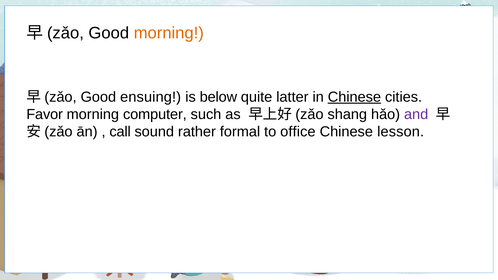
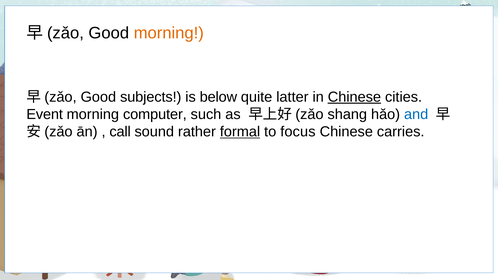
ensuing: ensuing -> subjects (151, 97)
Favor: Favor -> Event (45, 114)
and colour: purple -> blue (416, 114)
formal underline: none -> present (240, 132)
office: office -> focus (298, 132)
lesson: lesson -> carries (401, 132)
